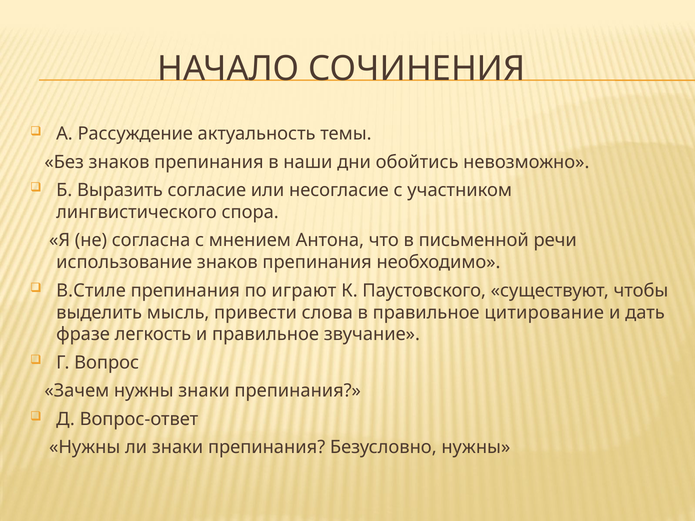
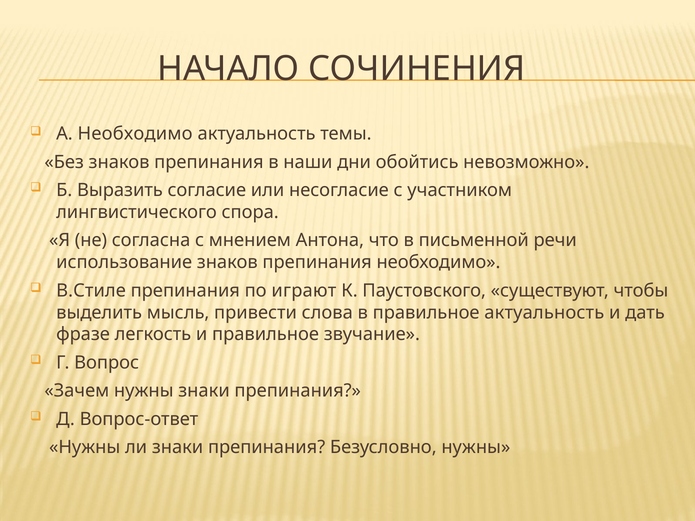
А Рассуждение: Рассуждение -> Необходимо (135, 134)
правильное цитирование: цитирование -> актуальность (544, 313)
